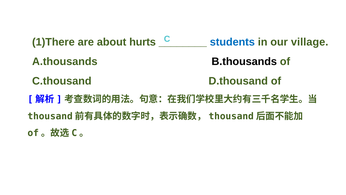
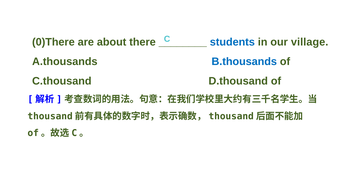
1)There: 1)There -> 0)There (53, 42)
hurts: hurts -> there (143, 42)
B.thousands colour: black -> blue (244, 61)
